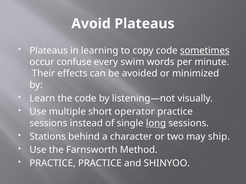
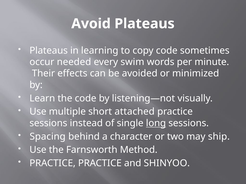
sometimes underline: present -> none (205, 51)
confuse: confuse -> needed (74, 62)
operator: operator -> attached (135, 112)
Stations: Stations -> Spacing (48, 137)
